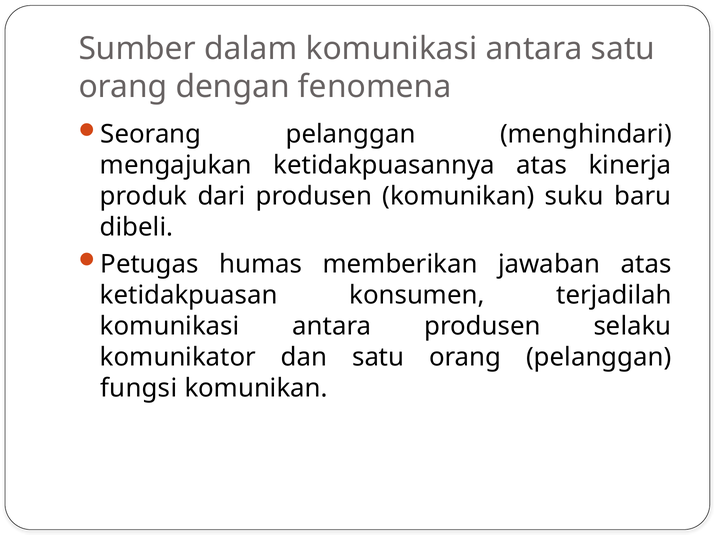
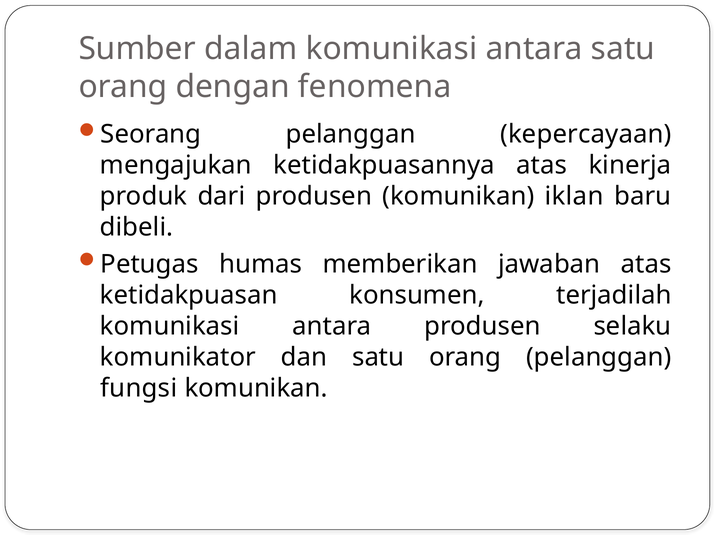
menghindari: menghindari -> kepercayaan (586, 134)
suku: suku -> iklan (574, 196)
